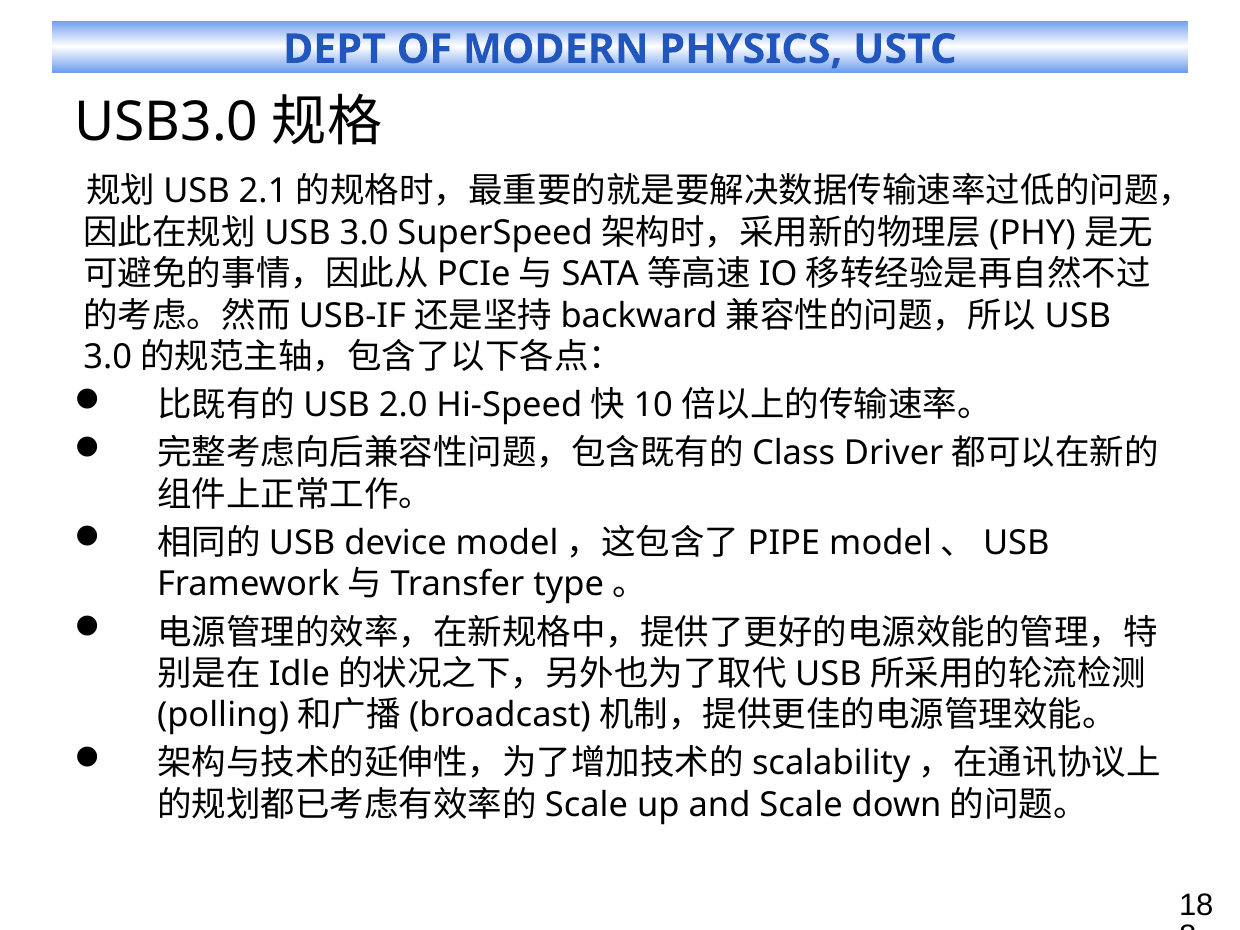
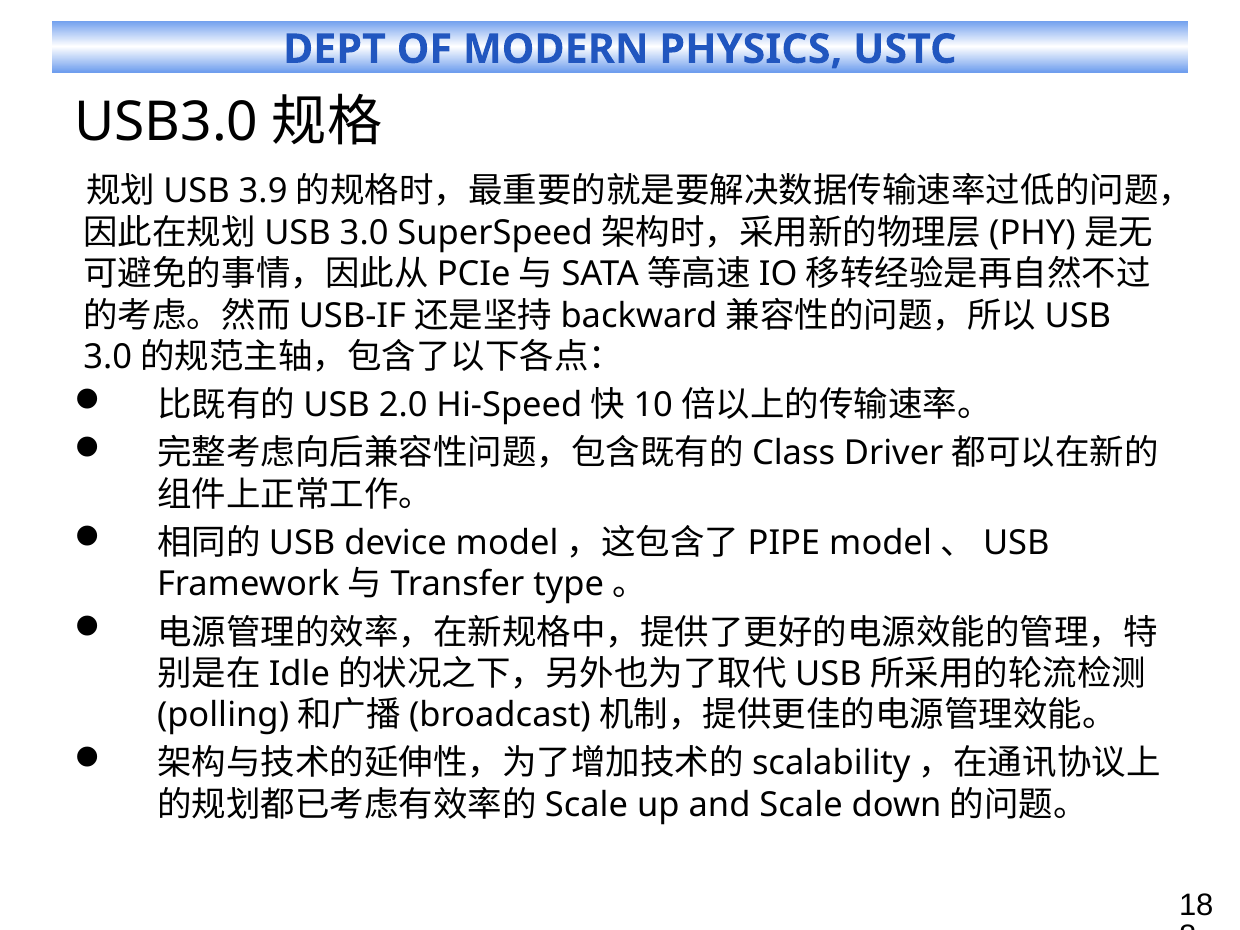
2.1: 2.1 -> 3.9 (263, 192)
